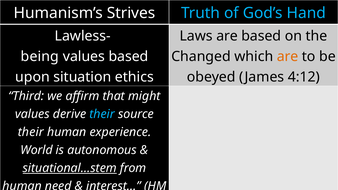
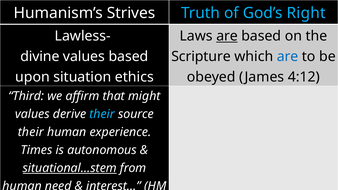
Hand: Hand -> Right (306, 13)
are underline: none -> present (227, 36)
being: being -> divine (40, 57)
Changed: Changed -> Scripture (201, 57)
are colour: orange -> blue (288, 57)
World: World -> Times (37, 150)
